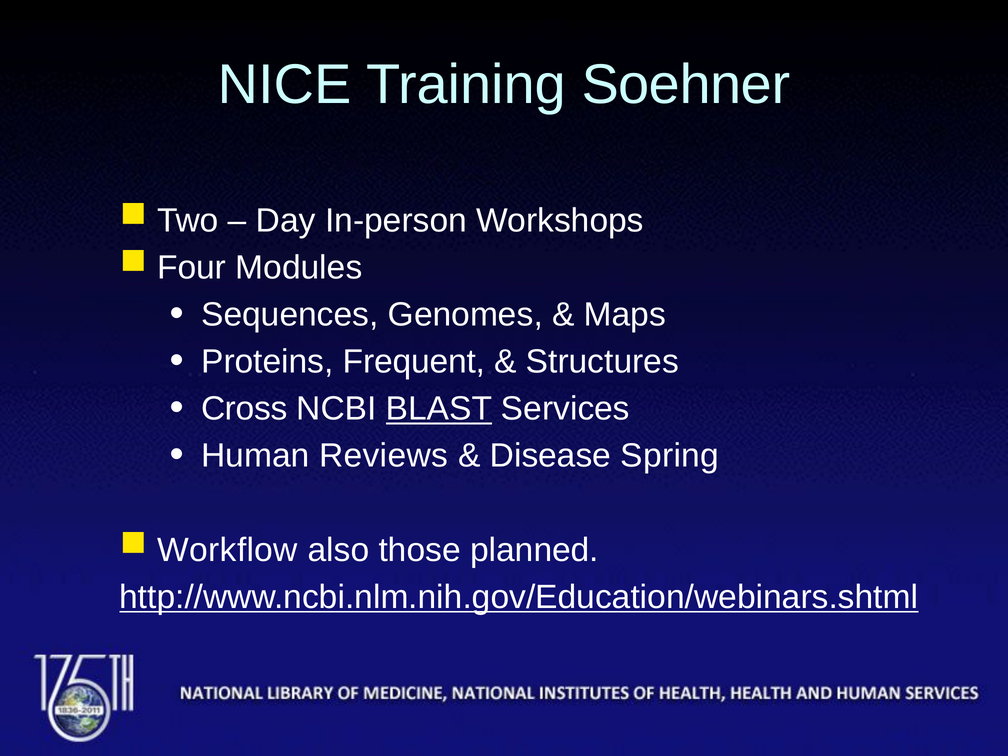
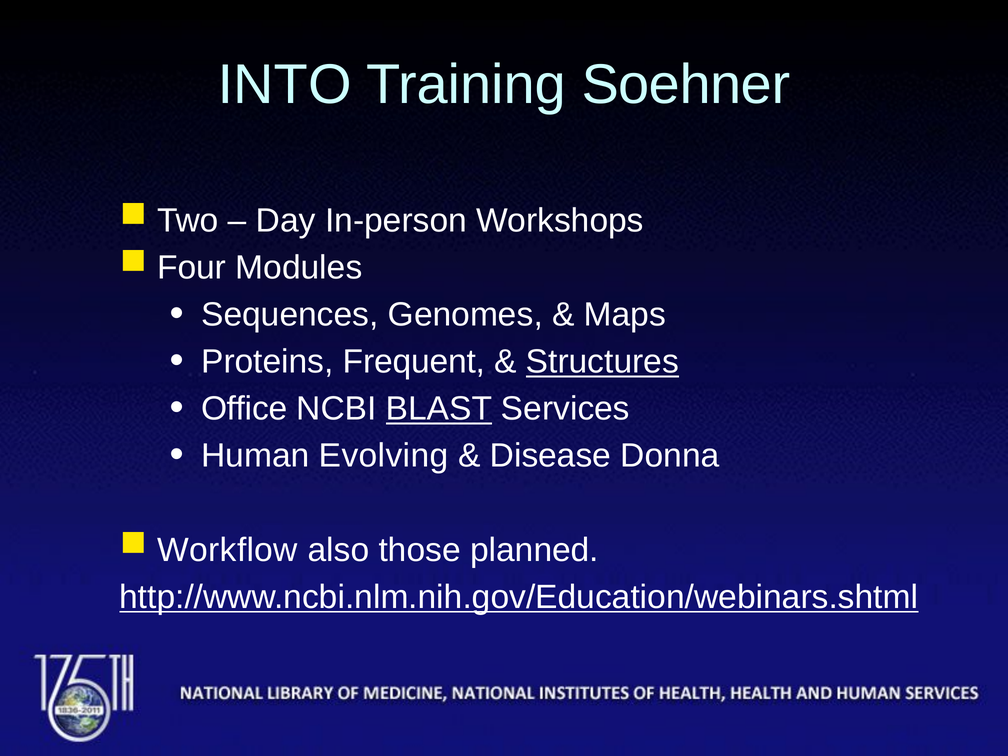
NICE: NICE -> INTO (285, 85)
Structures underline: none -> present (602, 362)
Cross: Cross -> Office (244, 409)
Reviews: Reviews -> Evolving (384, 456)
Spring: Spring -> Donna (670, 456)
